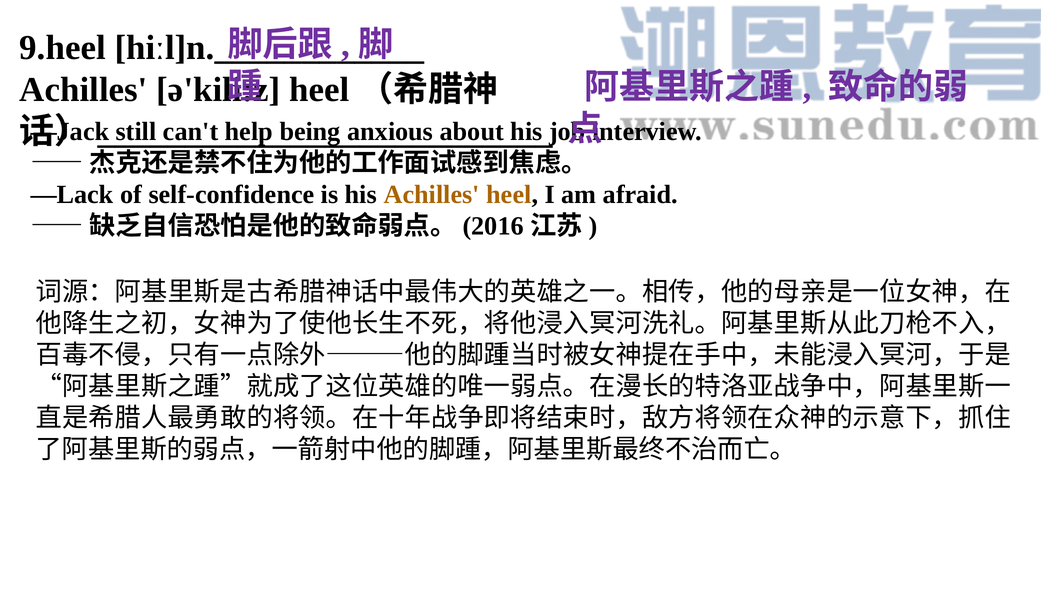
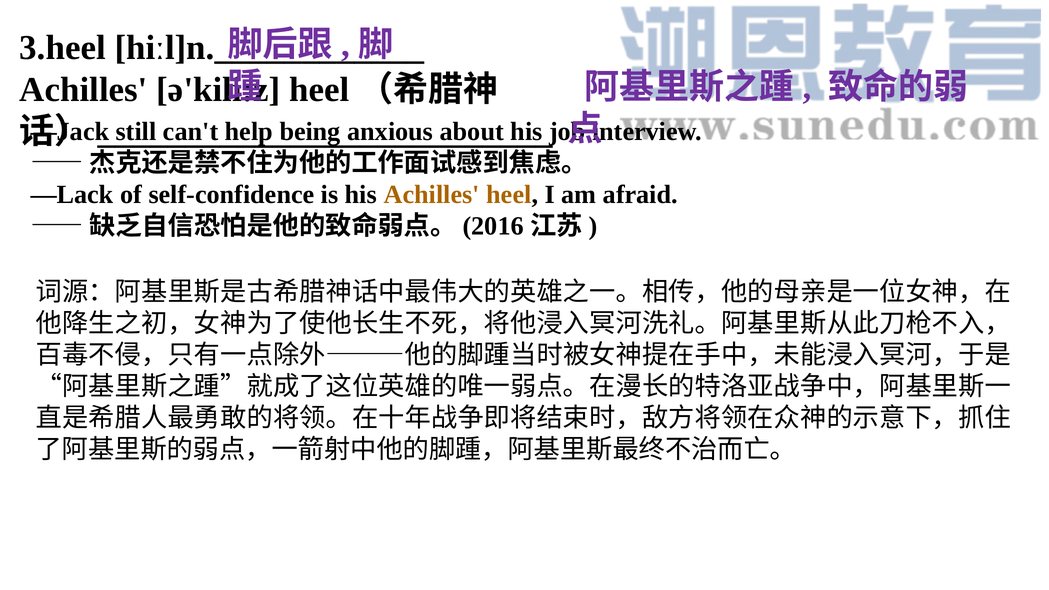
9.heel: 9.heel -> 3.heel (63, 48)
